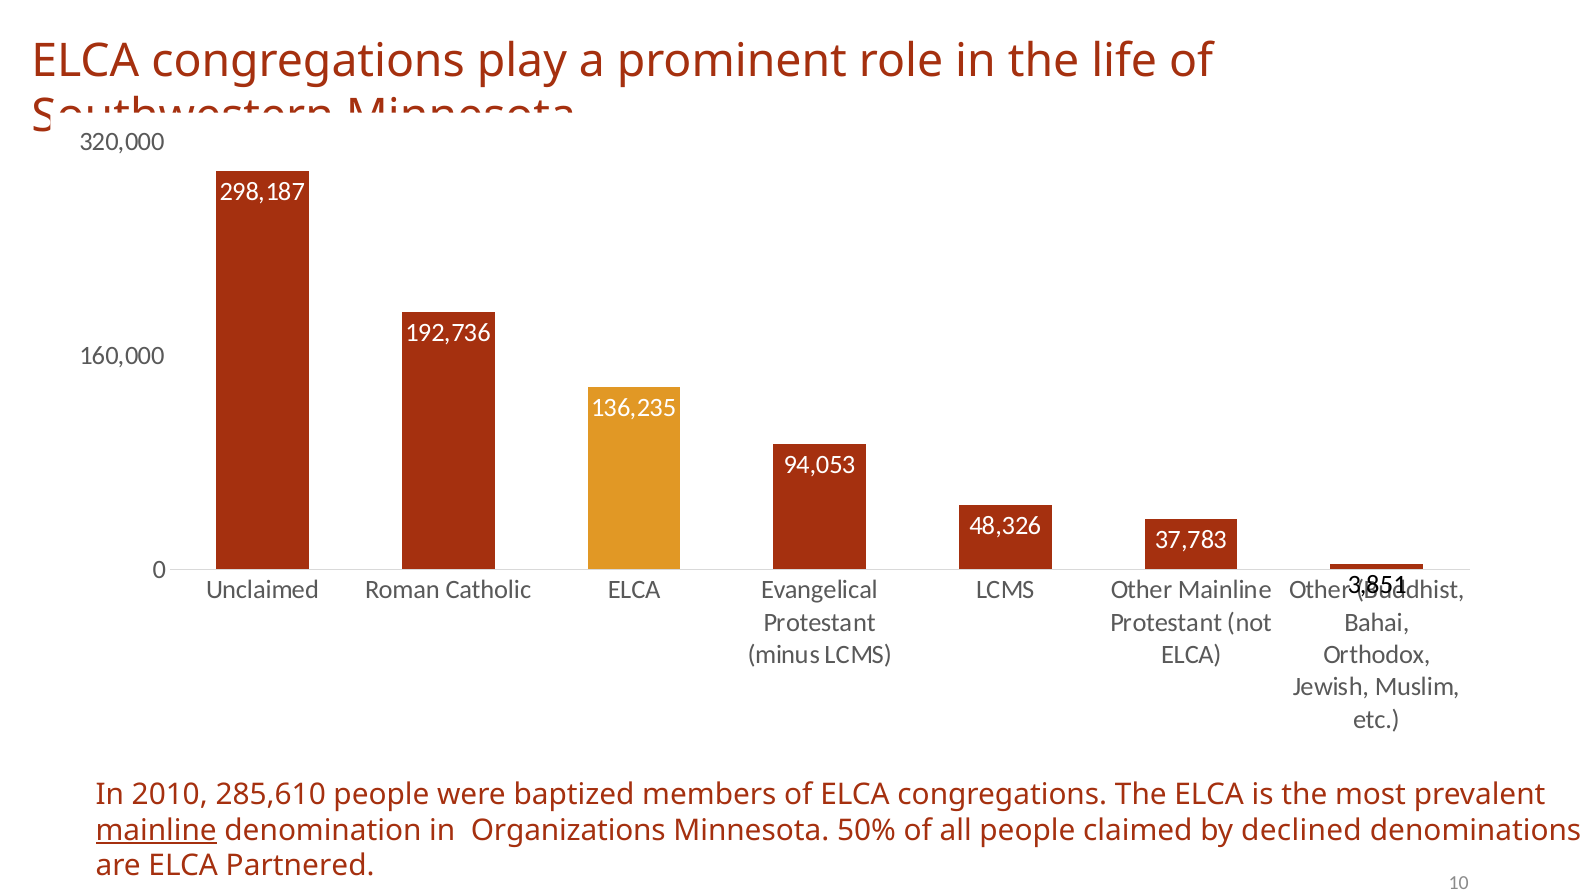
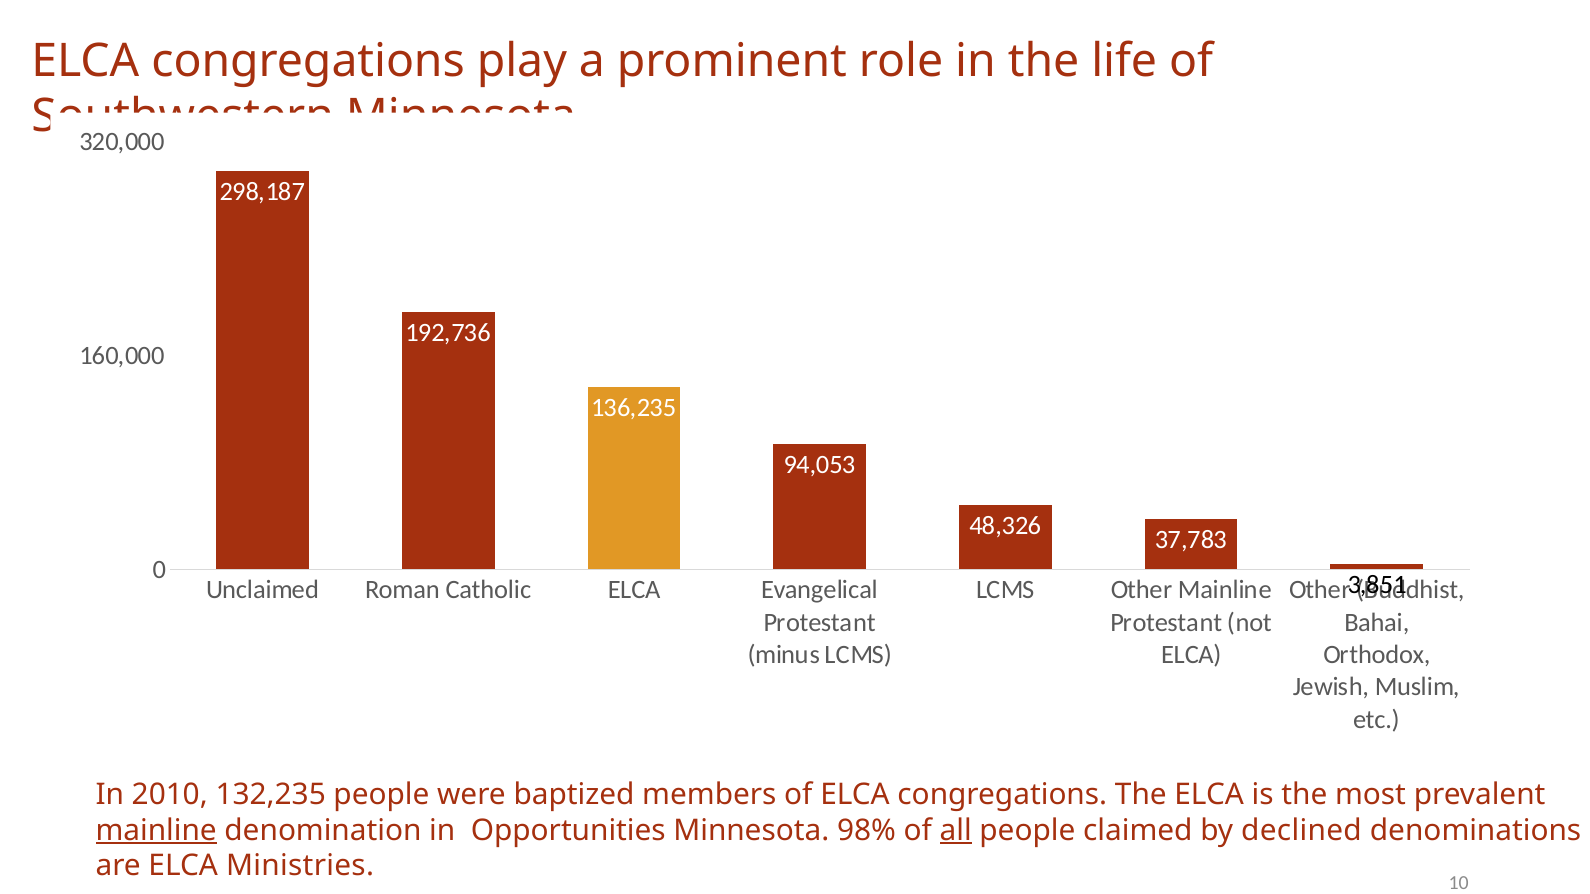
285,610: 285,610 -> 132,235 (271, 795)
Organizations: Organizations -> Opportunities (568, 831)
50%: 50% -> 98% (867, 831)
all underline: none -> present (956, 831)
Partnered: Partnered -> Ministries (300, 866)
